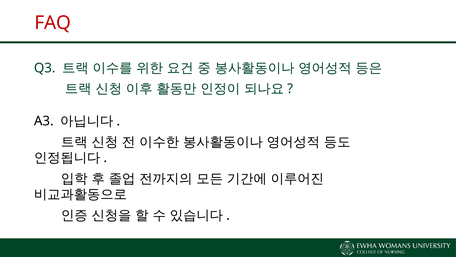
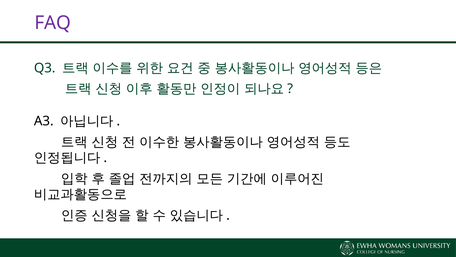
FAQ colour: red -> purple (53, 23)
